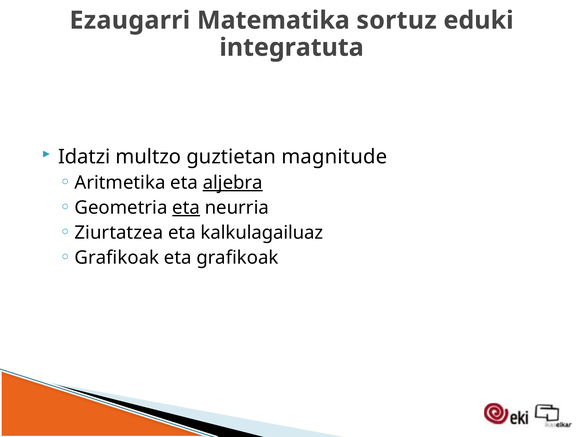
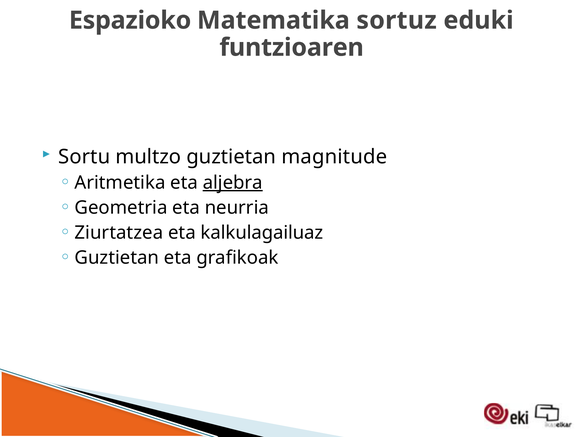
Ezaugarri: Ezaugarri -> Espazioko (130, 20)
integratuta: integratuta -> funtzioaren (292, 48)
Idatzi: Idatzi -> Sortu (84, 157)
eta underline: present -> none (186, 208)
Grafikoak: Grafikoak -> Guztietan (117, 258)
